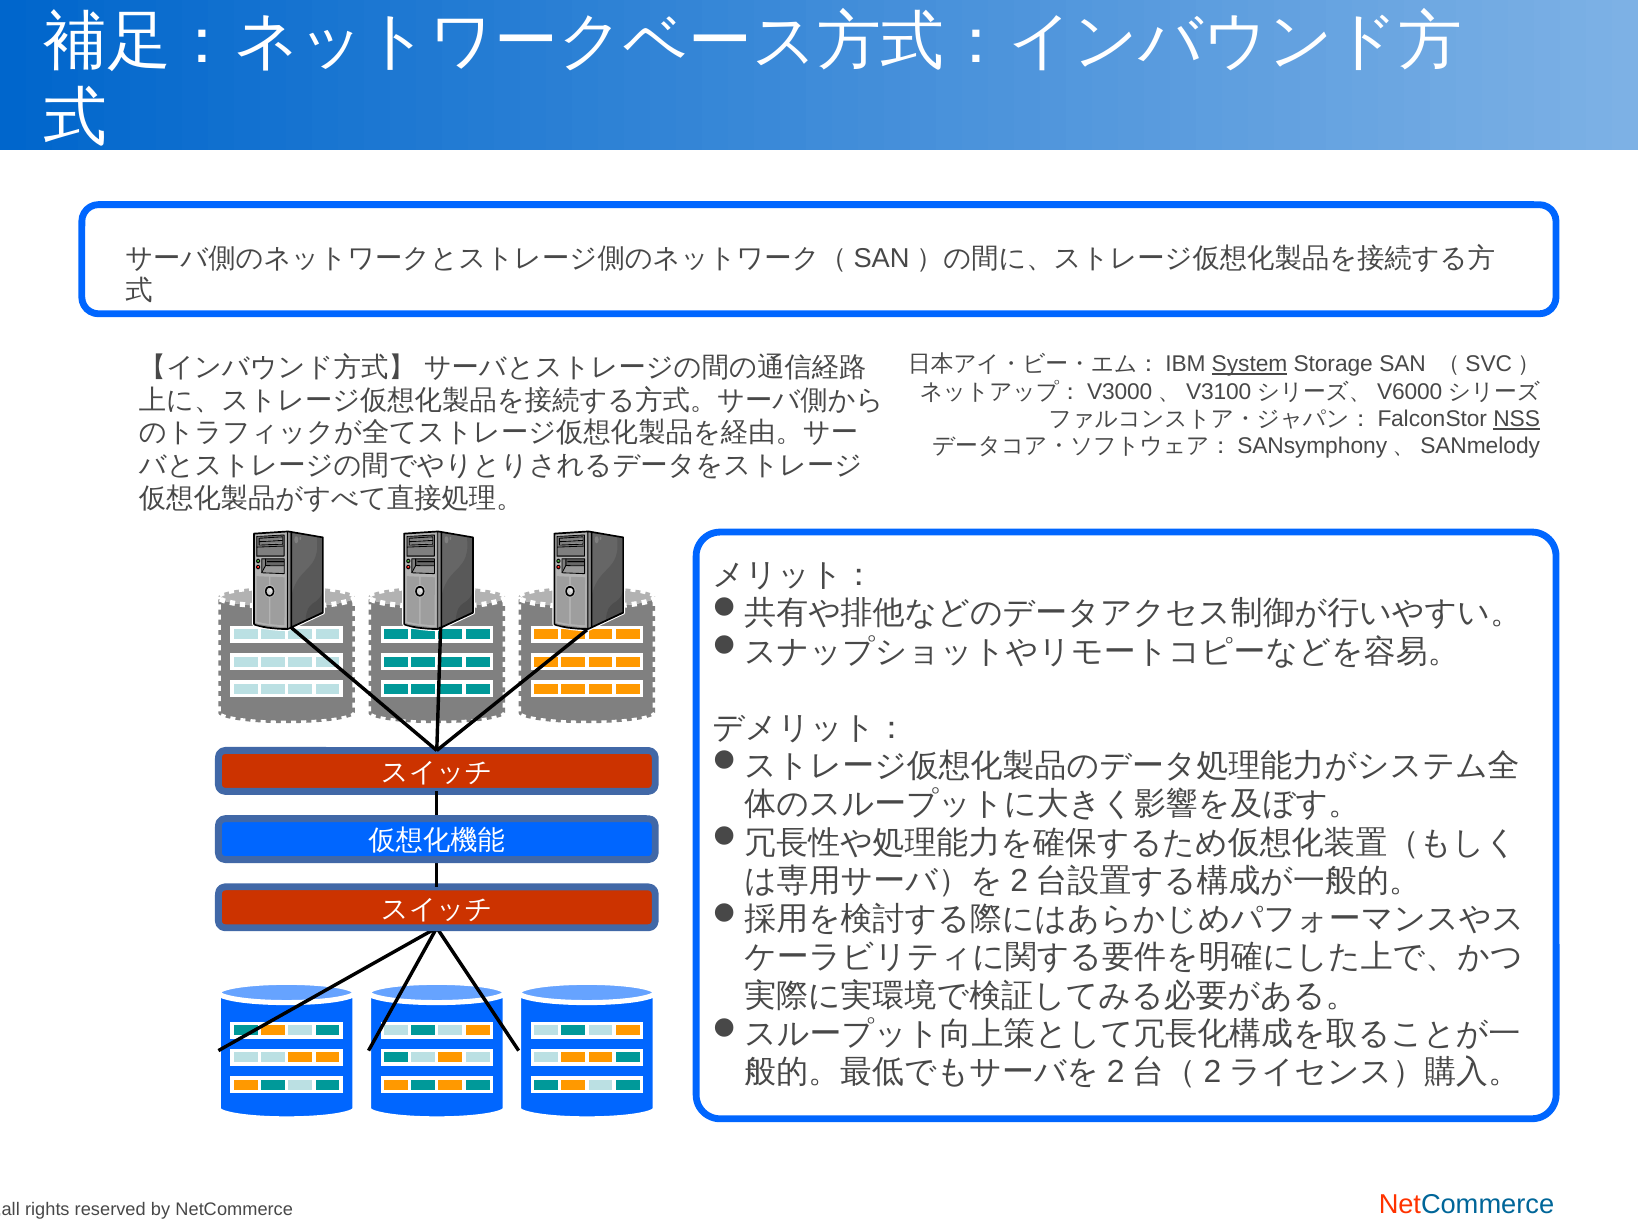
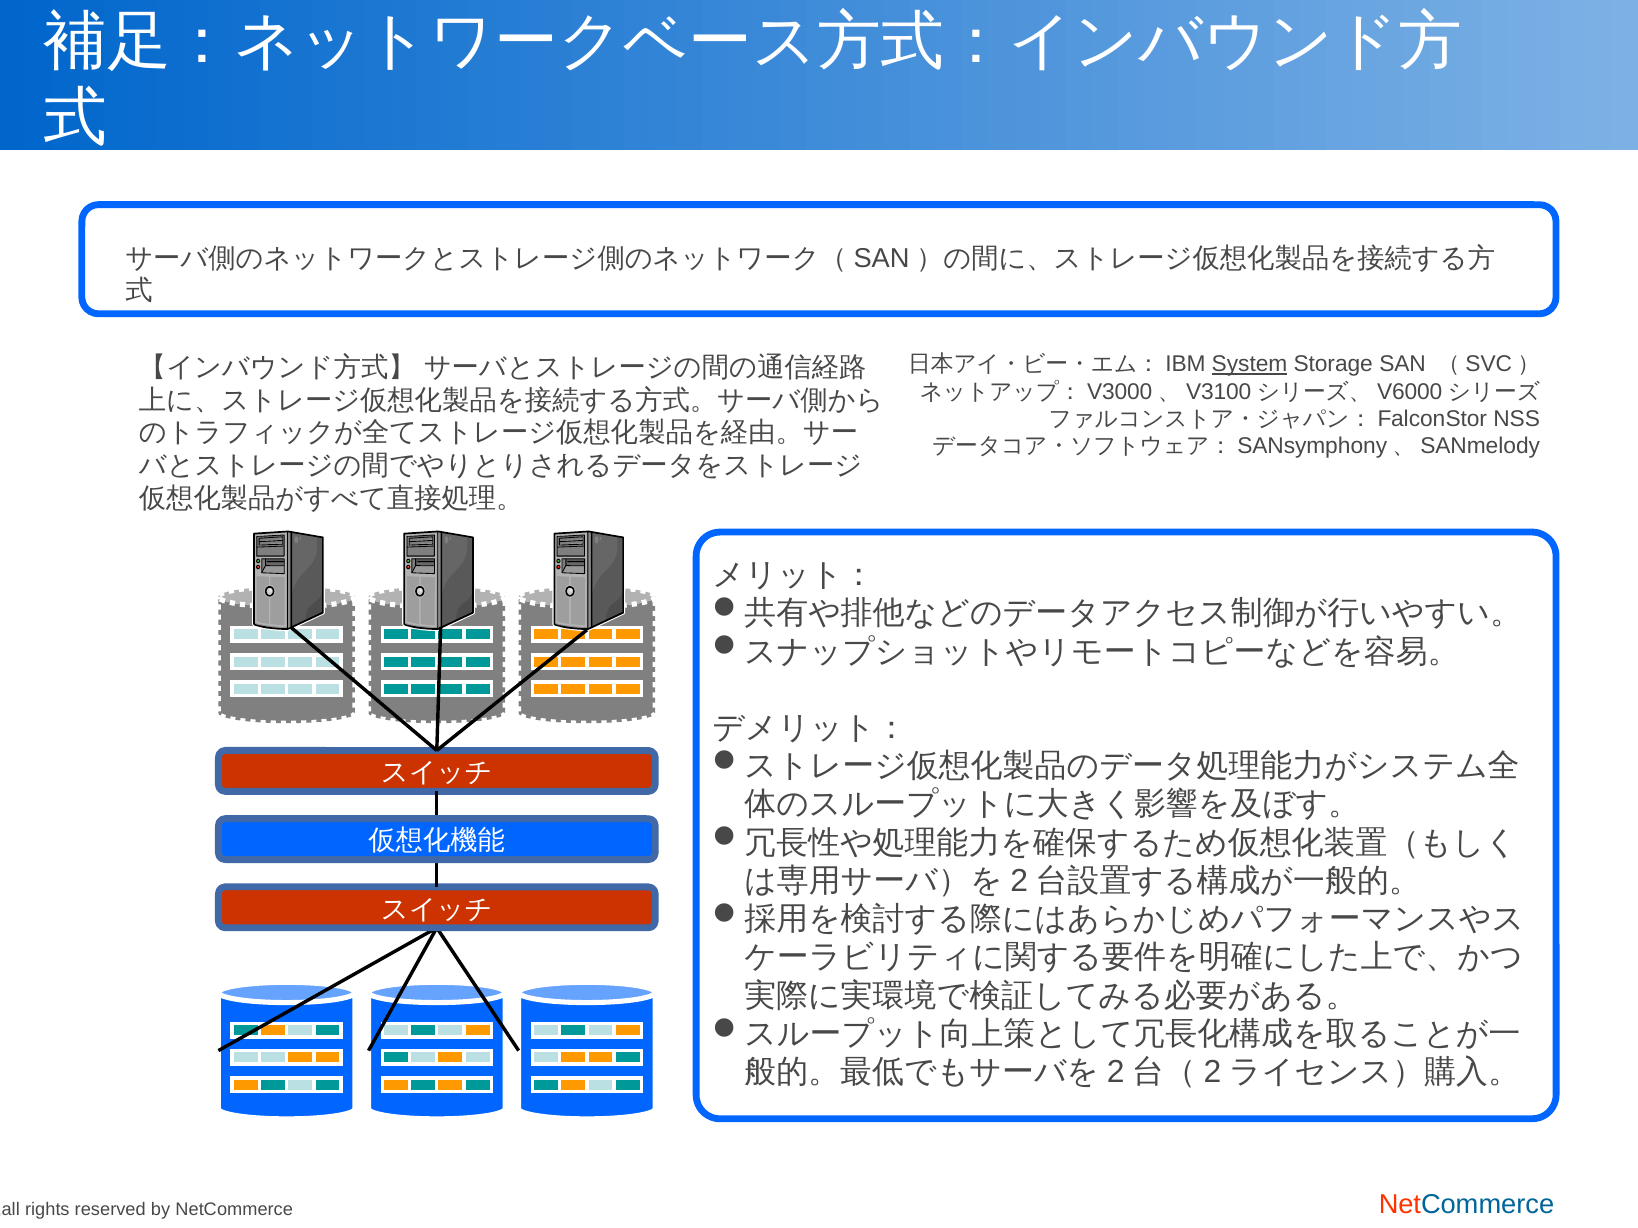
NSS underline: present -> none (1517, 419)
